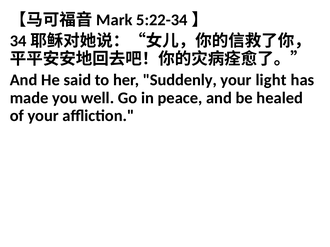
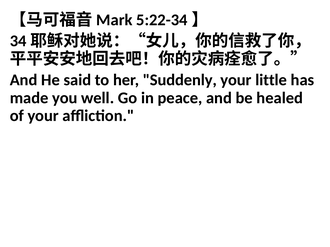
light: light -> little (271, 80)
